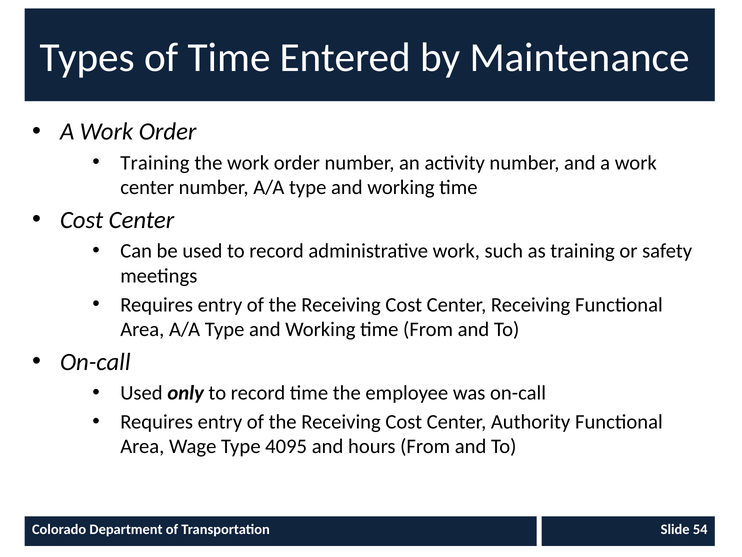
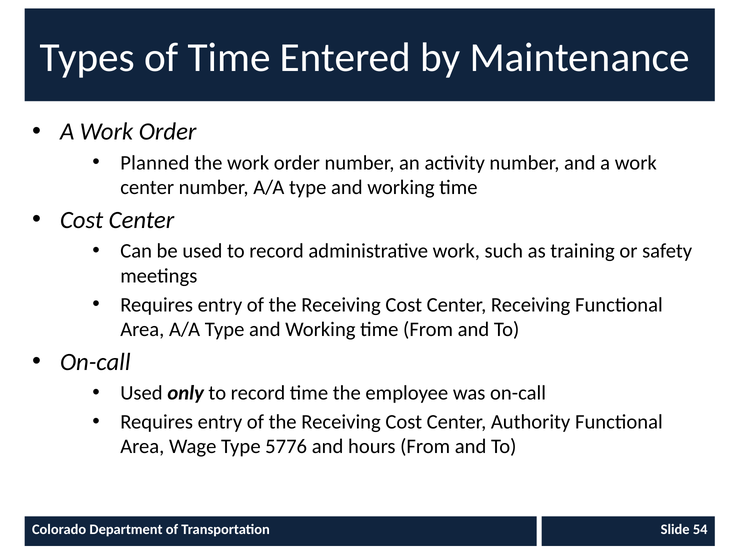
Training: Training -> Planned (155, 163)
4095: 4095 -> 5776 (286, 446)
